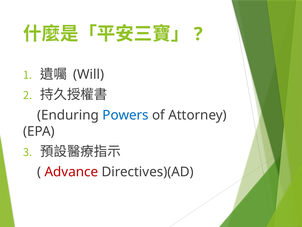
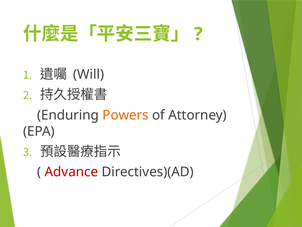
Powers colour: blue -> orange (126, 115)
